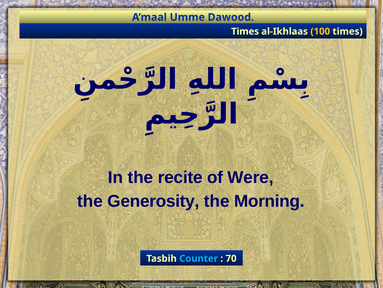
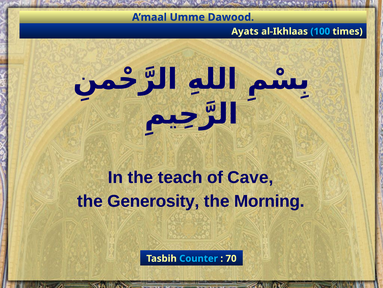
Times: Times -> Ayats (245, 31)
100 colour: yellow -> light blue (320, 31)
recite: recite -> teach (180, 177)
Were: Were -> Cave (250, 177)
